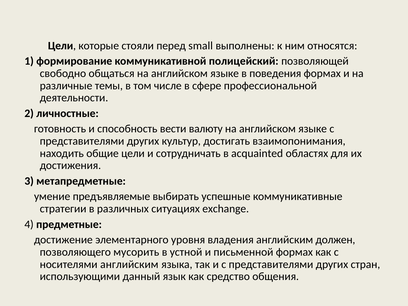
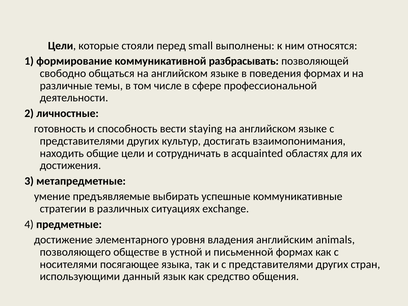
полицейский: полицейский -> разбрасывать (244, 61)
валюту: валюту -> staying (206, 129)
должен: должен -> animals (335, 240)
мусорить: мусорить -> обществе (136, 252)
носителями английским: английским -> посягающее (129, 264)
